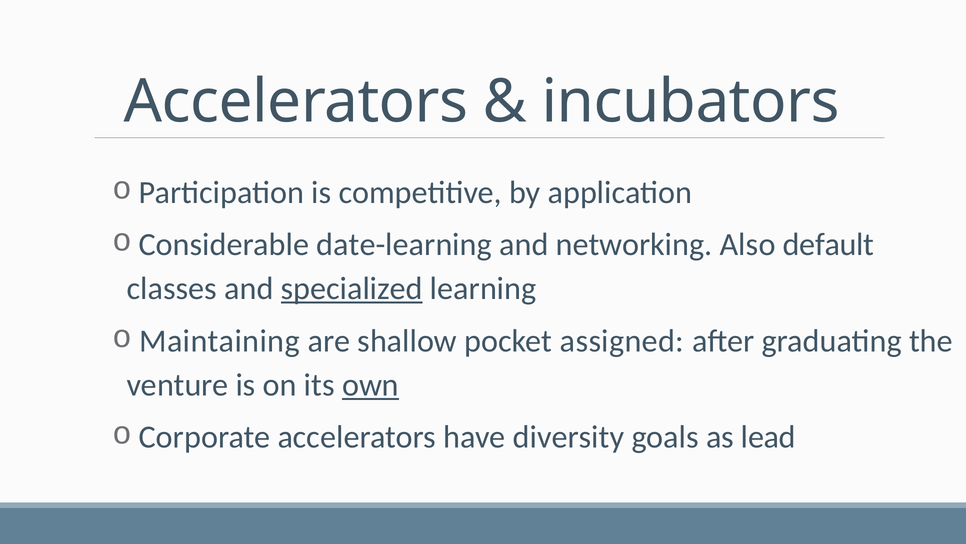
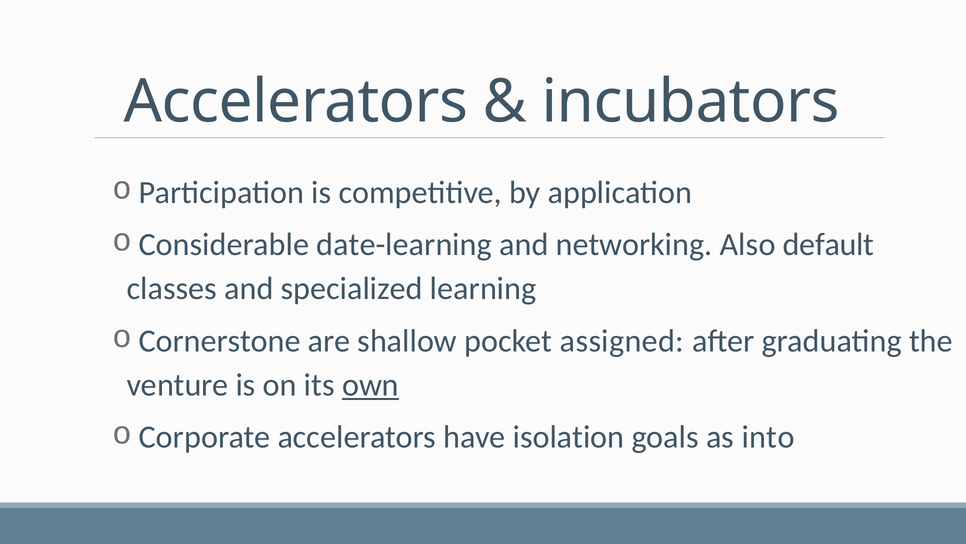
specialized underline: present -> none (352, 288)
Maintaining: Maintaining -> Cornerstone (220, 341)
diversity: diversity -> isolation (568, 437)
lead: lead -> into (768, 437)
